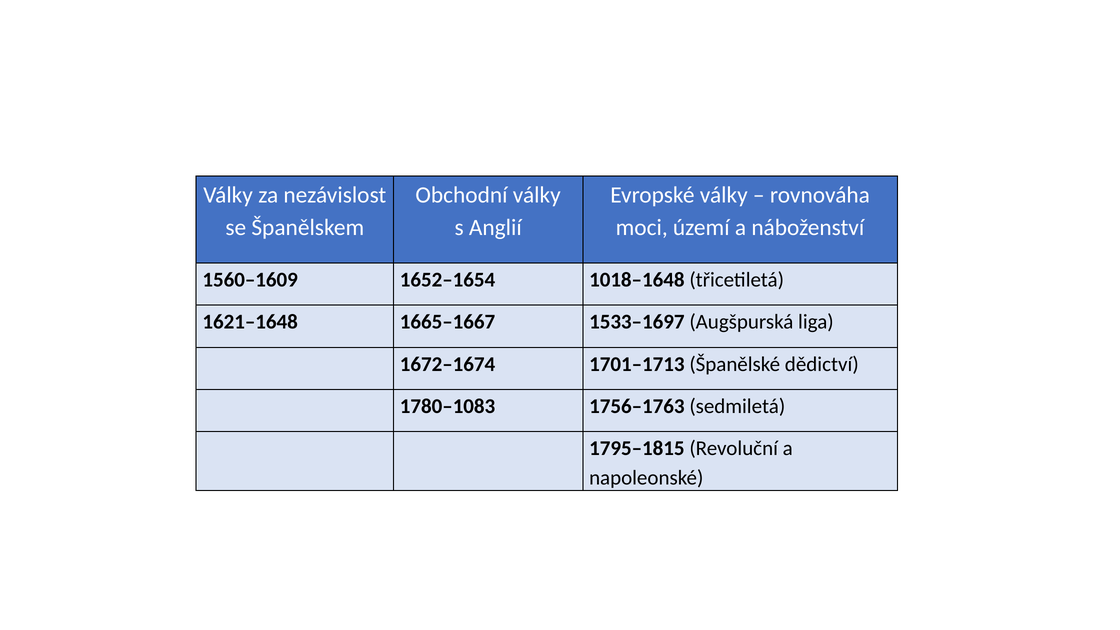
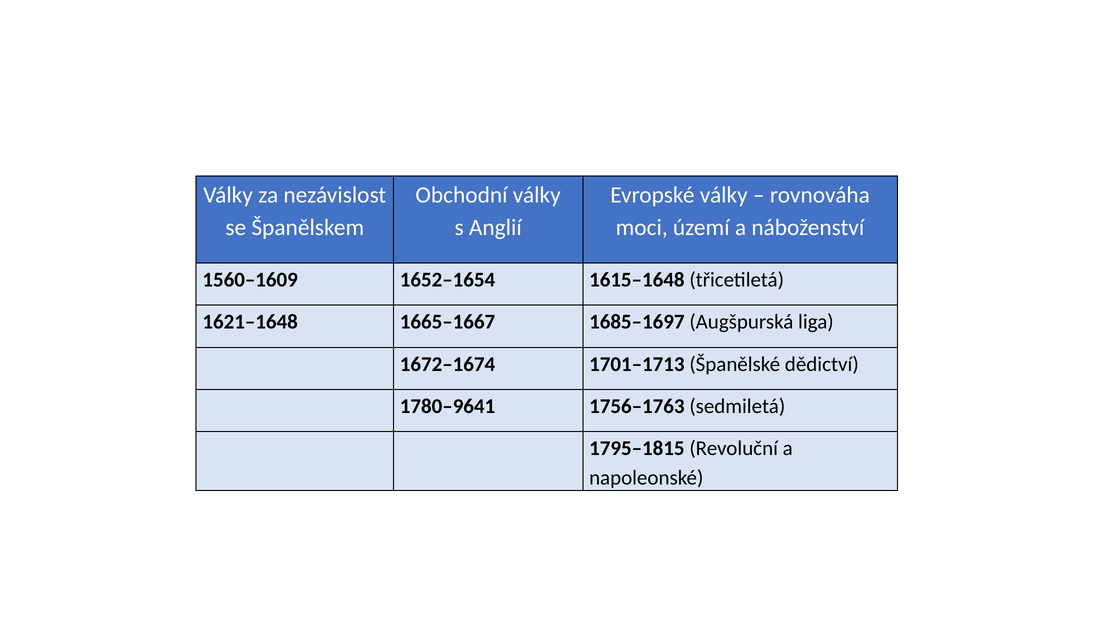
1018–1648: 1018–1648 -> 1615–1648 (637, 280)
1533–1697: 1533–1697 -> 1685–1697 (637, 322)
1780–1083: 1780–1083 -> 1780–9641 (448, 406)
